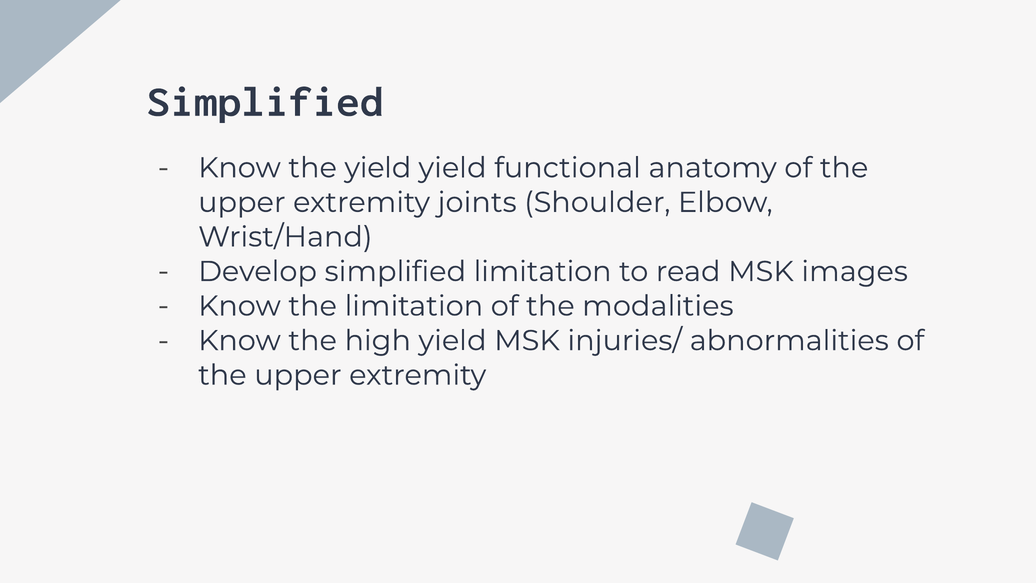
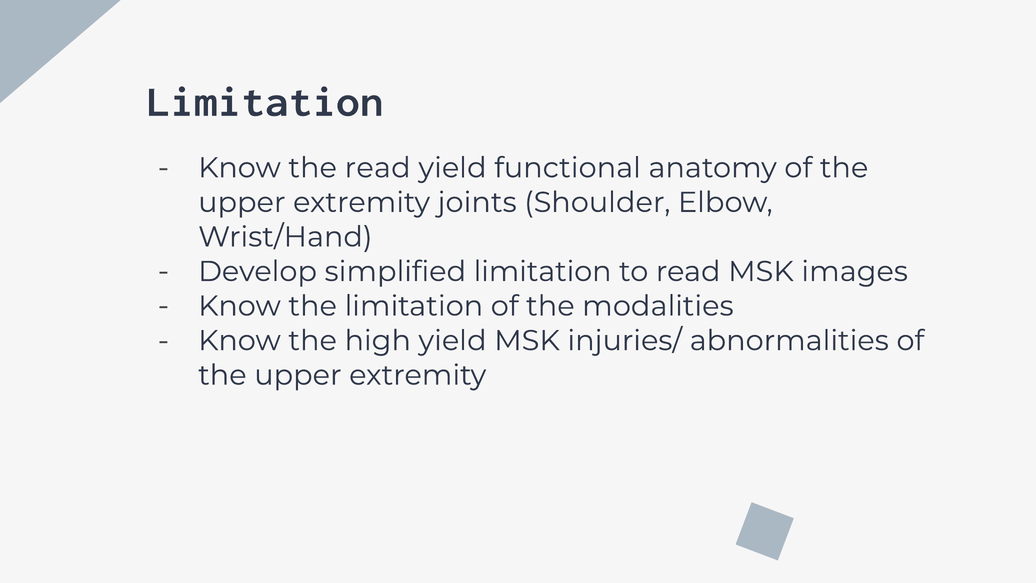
Simplified: Simplified -> Limitation (265, 101)
the yield: yield -> read (378, 168)
